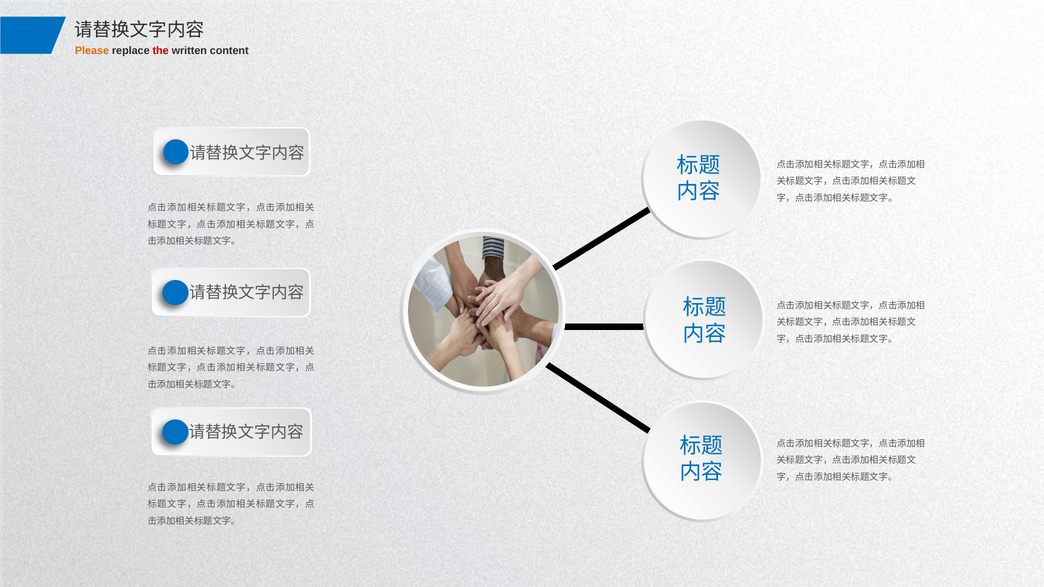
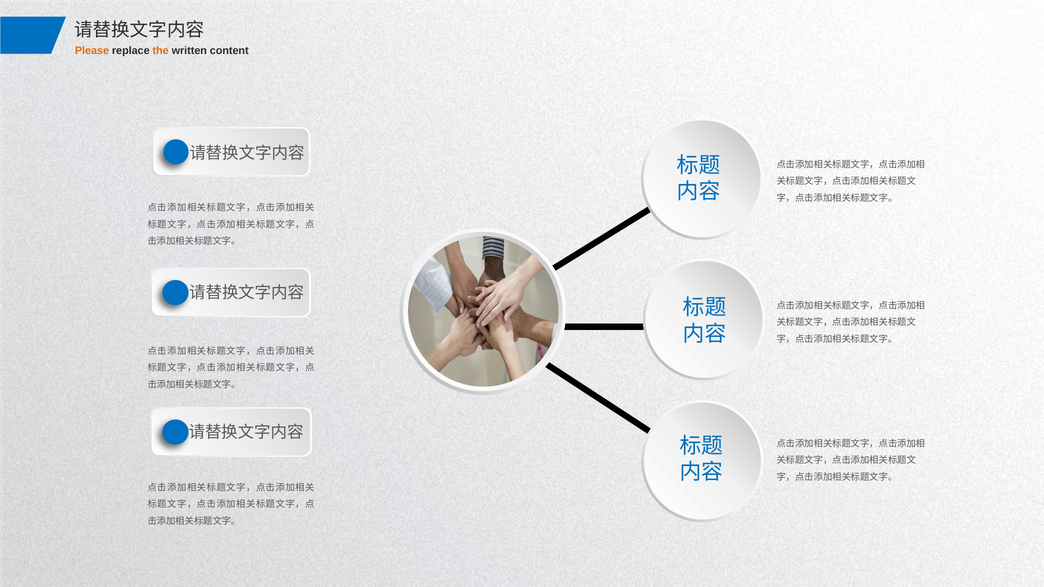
the colour: red -> orange (161, 51)
